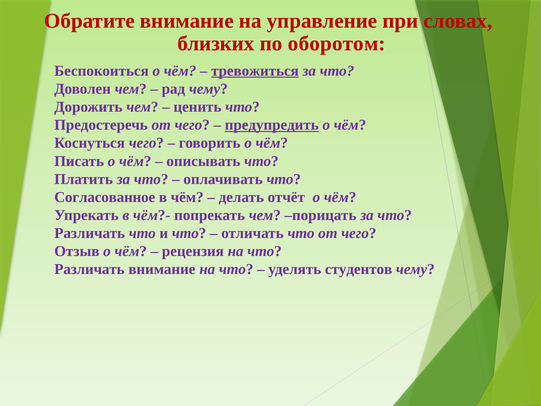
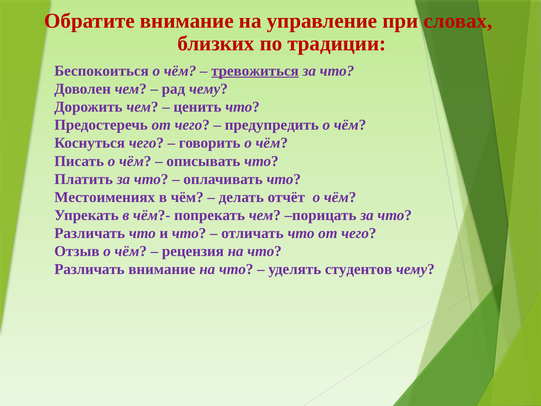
оборотом: оборотом -> традиции (337, 43)
предупредить underline: present -> none (272, 125)
Согласованное: Согласованное -> Местоимениях (105, 197)
